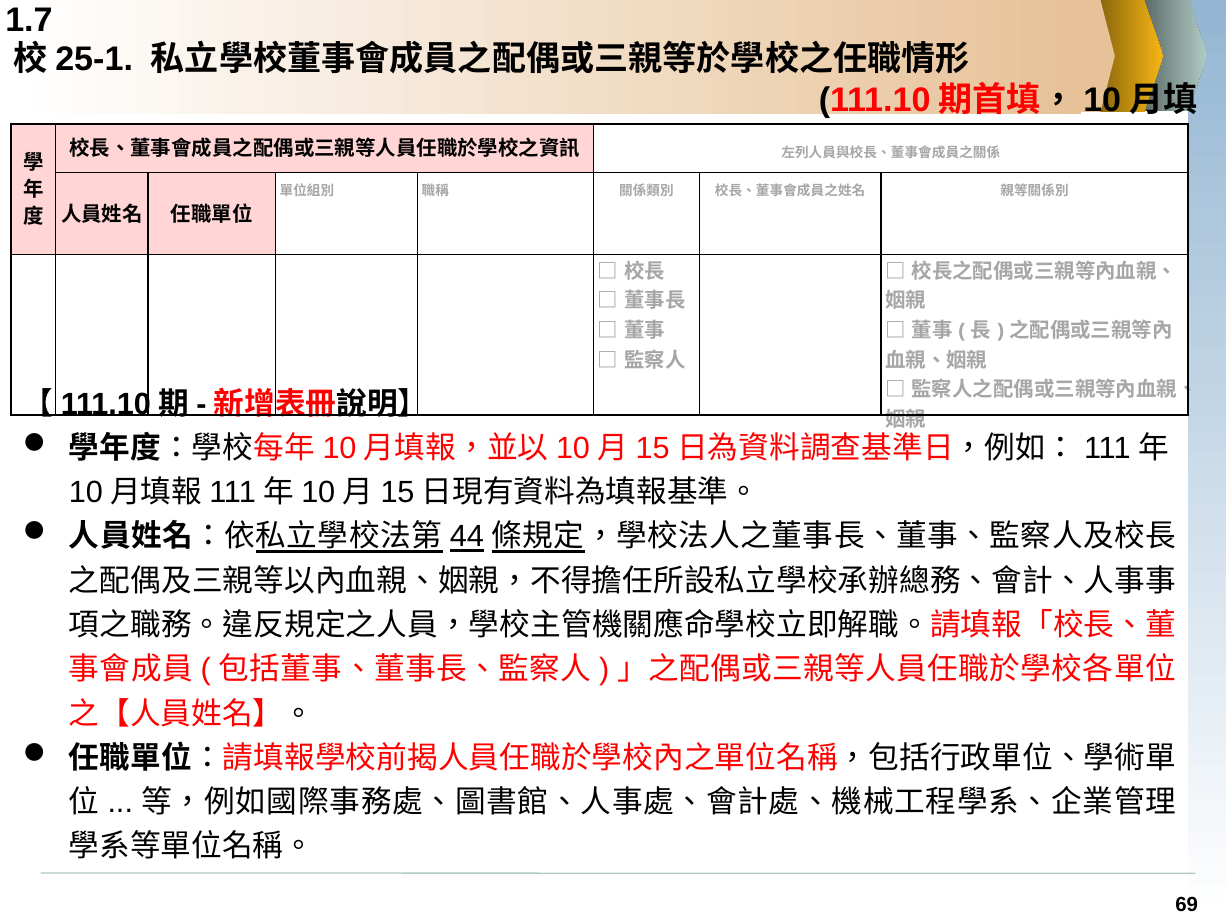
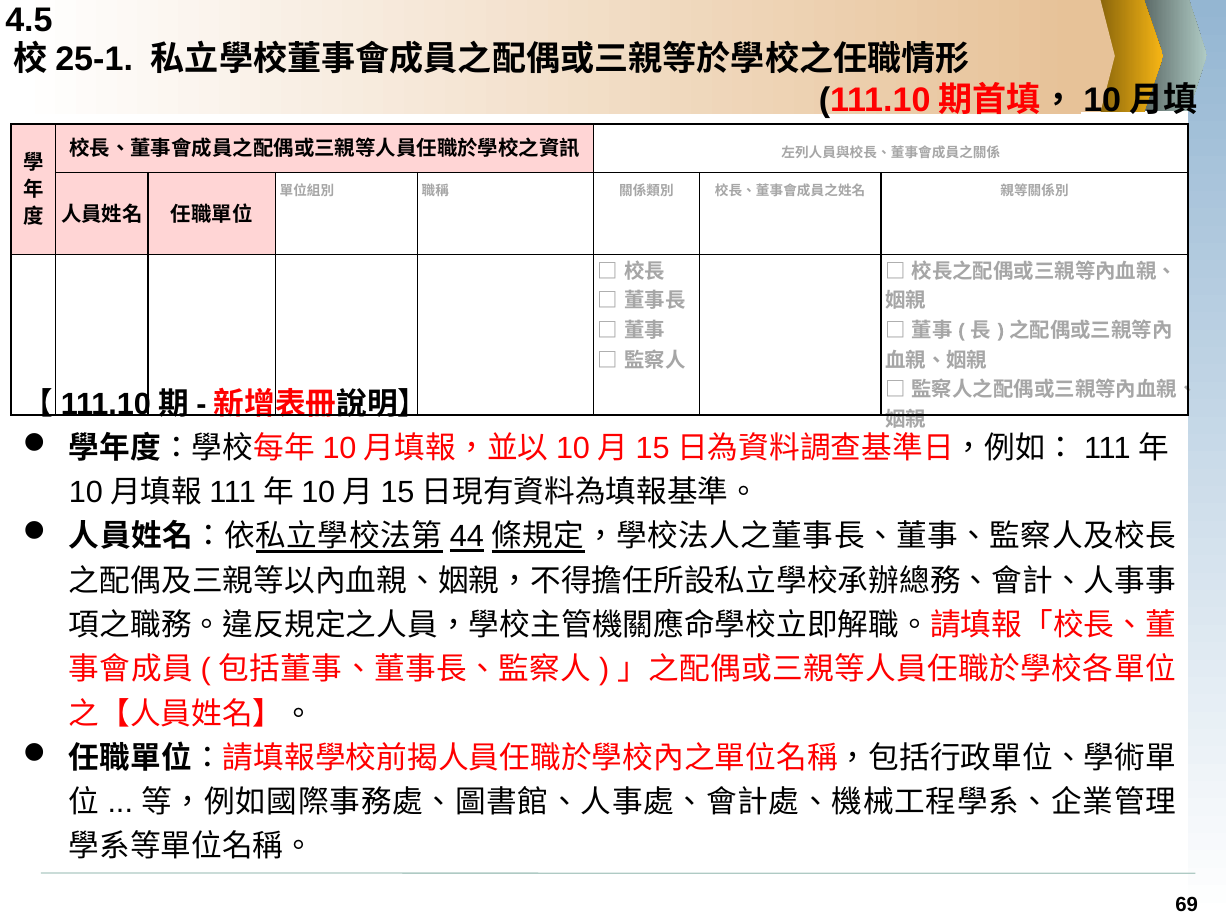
1.7: 1.7 -> 4.5 (29, 21)
